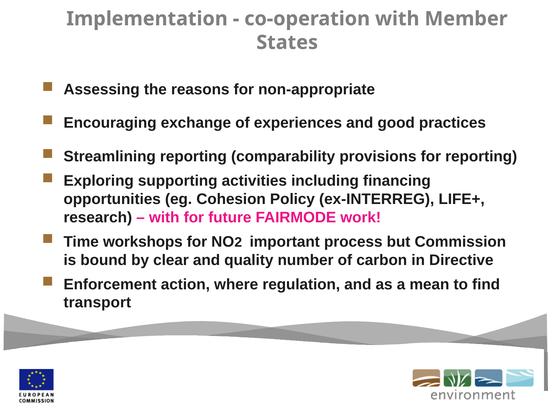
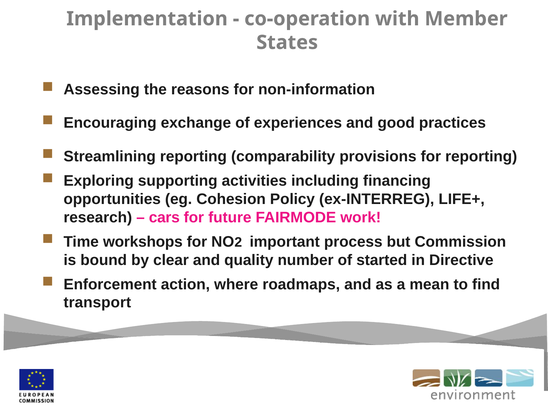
non-appropriate: non-appropriate -> non-information (317, 89)
with: with -> cars (164, 217)
carbon: carbon -> started (382, 260)
regulation: regulation -> roadmaps (301, 284)
